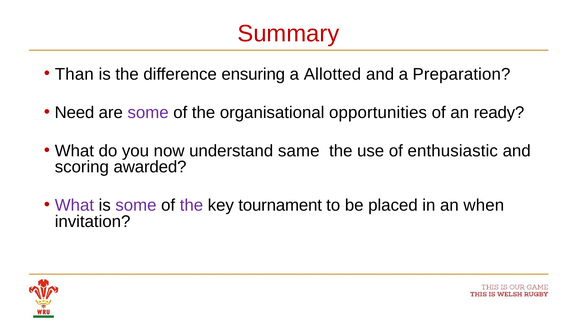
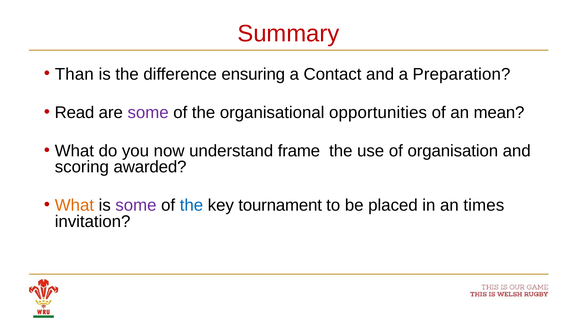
Allotted: Allotted -> Contact (333, 74)
Need: Need -> Read (74, 112)
ready: ready -> mean (499, 112)
same: same -> frame (299, 151)
enthusiastic: enthusiastic -> organisation (453, 151)
What colour: purple -> orange (74, 205)
the colour: purple -> blue (191, 205)
when: when -> times (484, 205)
